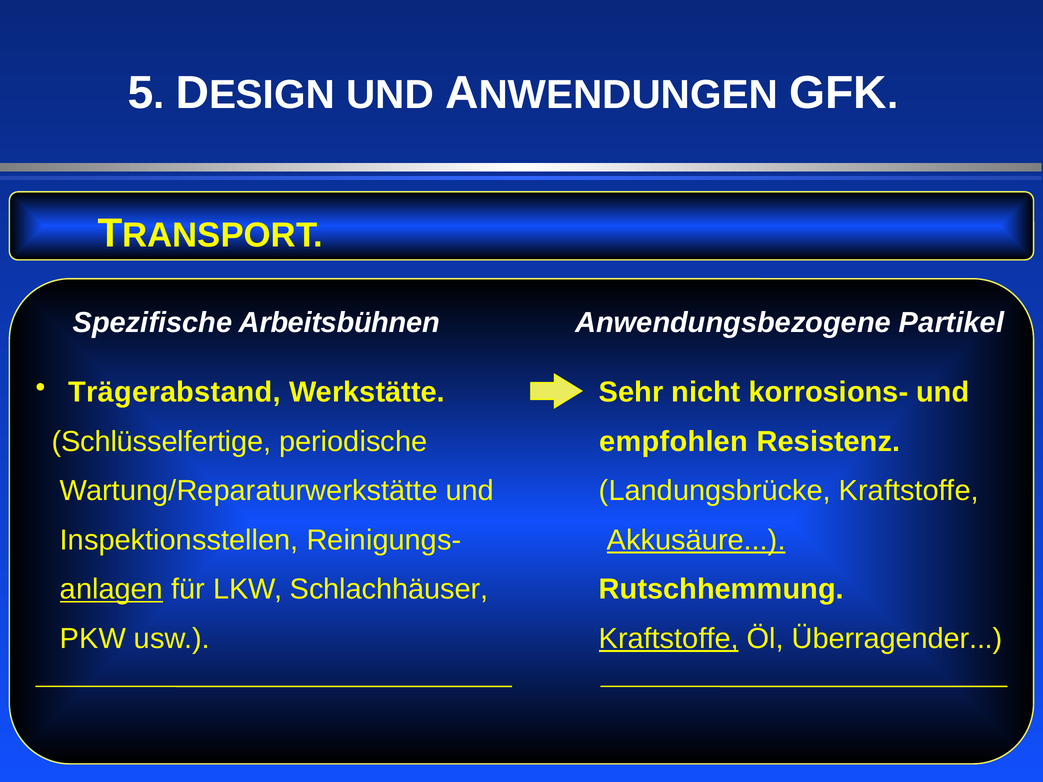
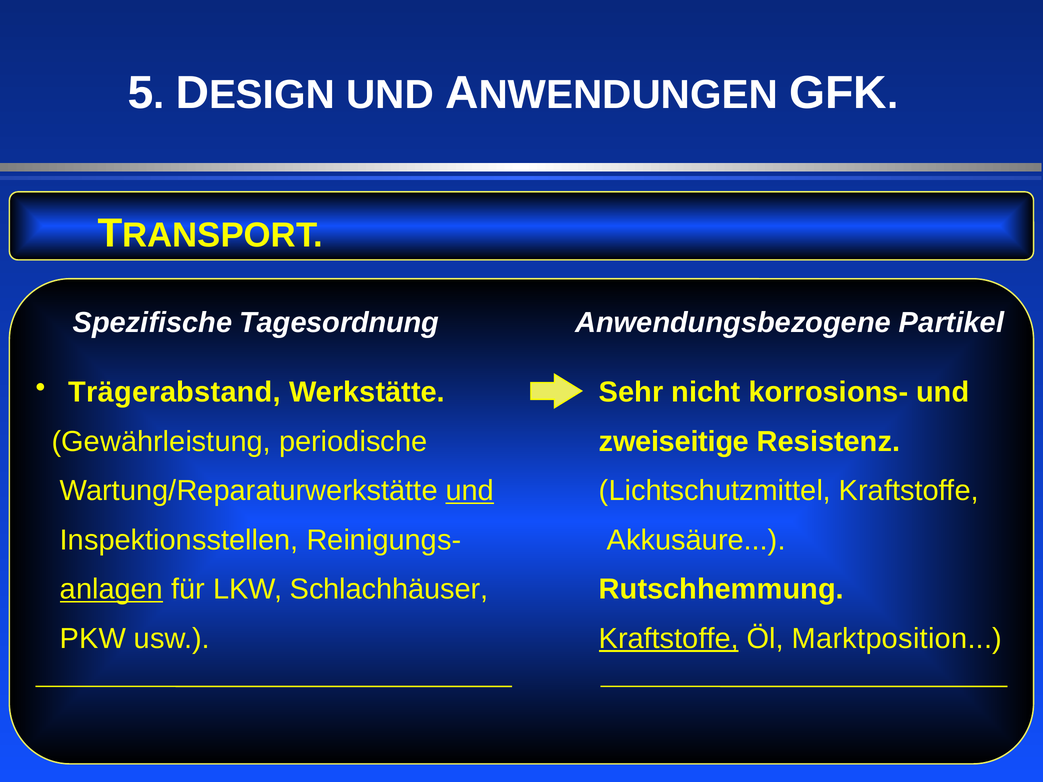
Arbeitsbühnen: Arbeitsbühnen -> Tagesordnung (339, 323)
Schlüsselfertige: Schlüsselfertige -> Gewährleistung (161, 442)
empfohlen: empfohlen -> zweiseitige (674, 442)
und underline: none -> present (470, 491)
Landungsbrücke: Landungsbrücke -> Lichtschutzmittel (715, 491)
Akkusäure underline: present -> none (696, 540)
Überragender: Überragender -> Marktposition (897, 639)
